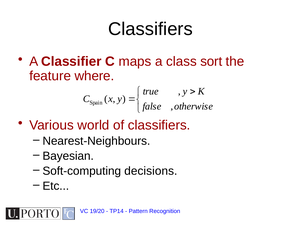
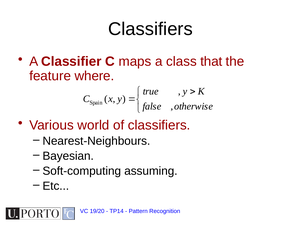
sort: sort -> that (211, 61)
decisions: decisions -> assuming (151, 171)
